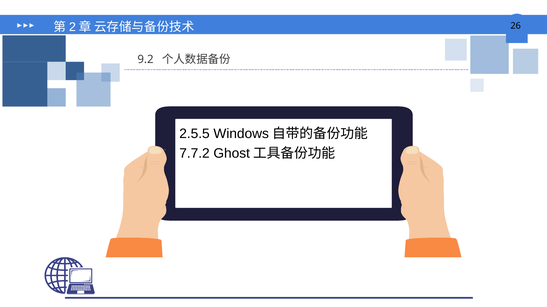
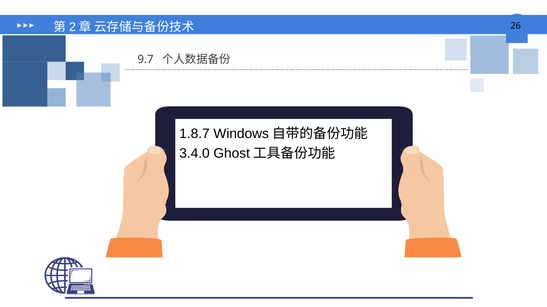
9.2: 9.2 -> 9.7 (145, 60)
2.5.5: 2.5.5 -> 1.8.7 (194, 134)
7.7.2: 7.7.2 -> 3.4.0 (194, 154)
